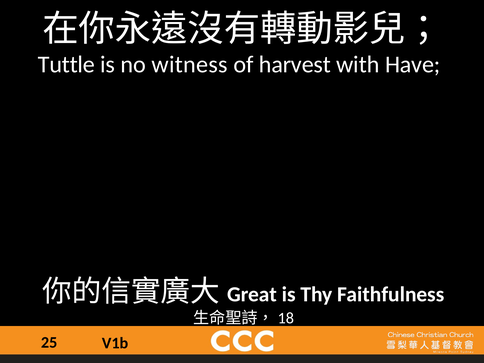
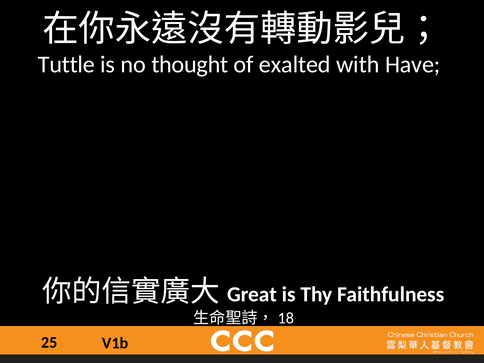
witness: witness -> thought (190, 64)
harvest: harvest -> exalted (295, 64)
